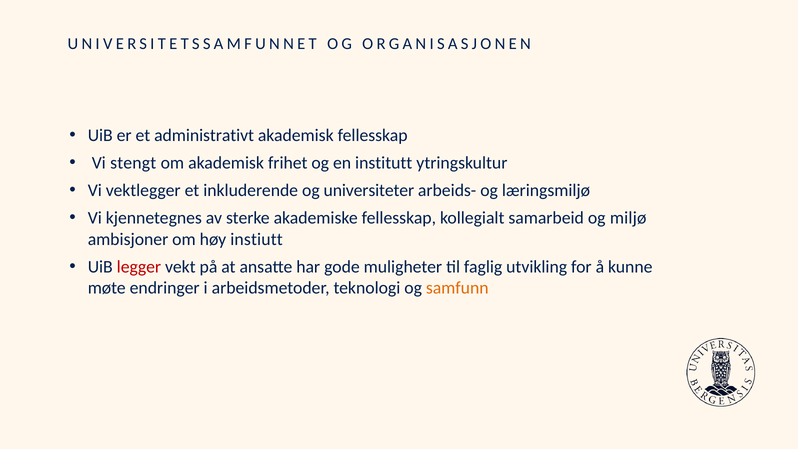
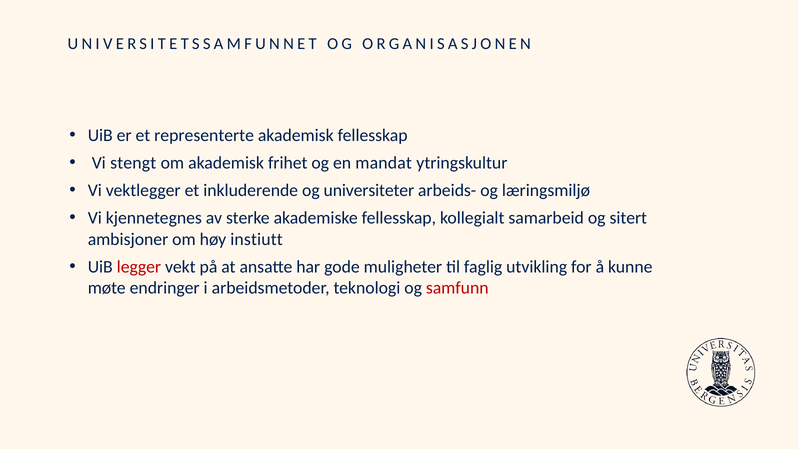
administrativt: administrativt -> representerte (204, 135)
institutt: institutt -> mandat (384, 163)
miljø: miljø -> sitert (628, 218)
samfunn colour: orange -> red (457, 288)
